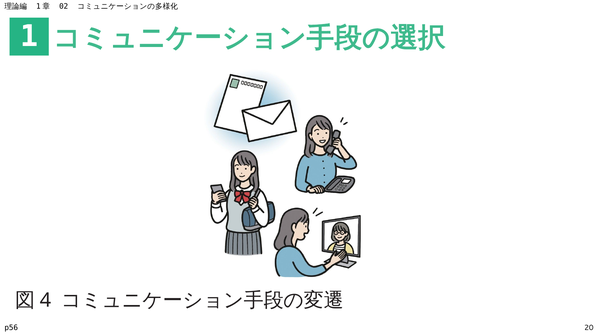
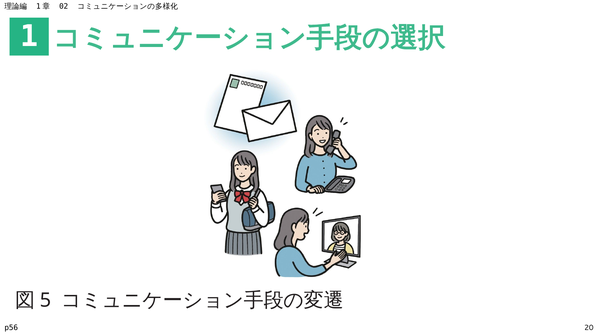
4: 4 -> 5 (45, 301)
